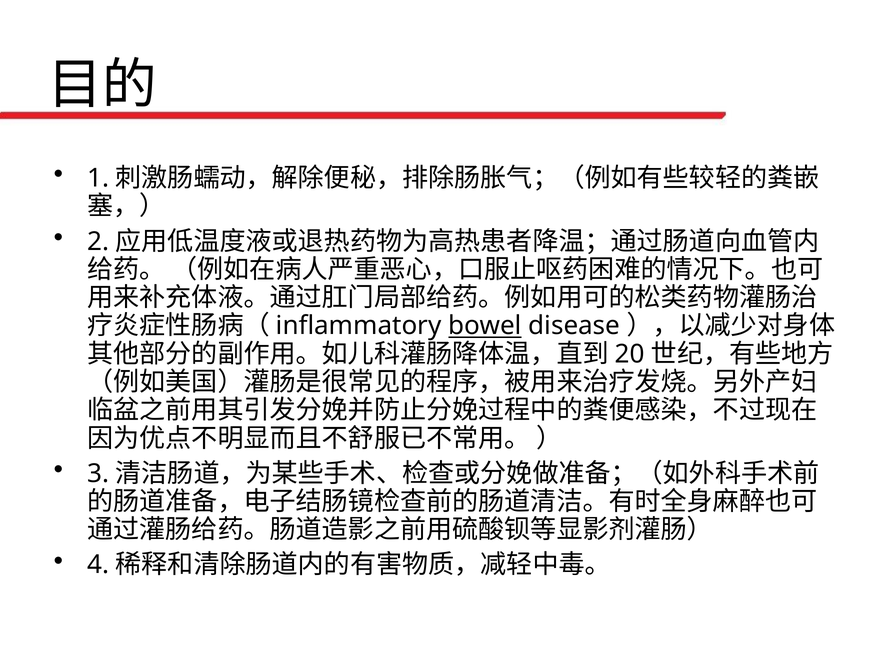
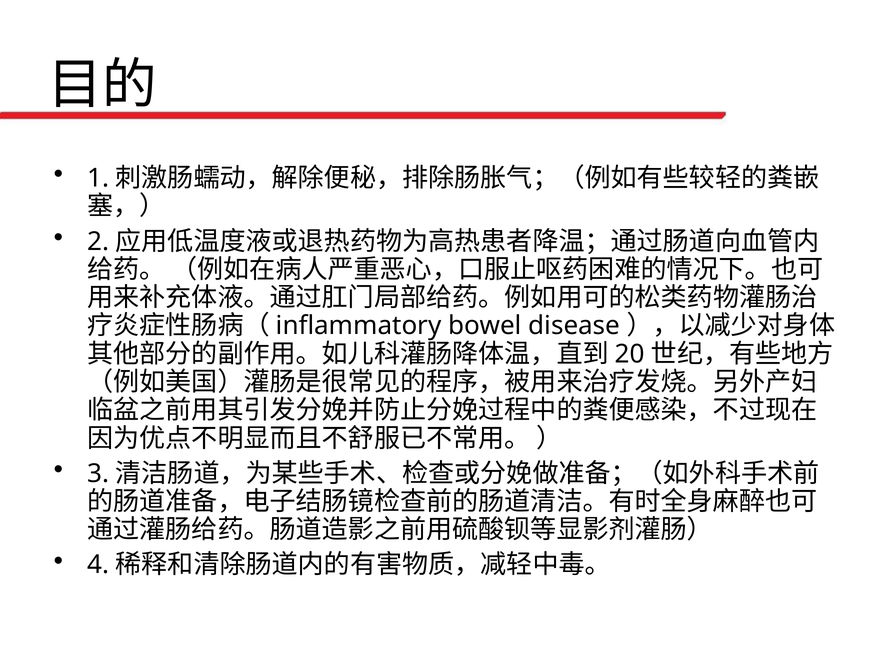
bowel underline: present -> none (485, 326)
